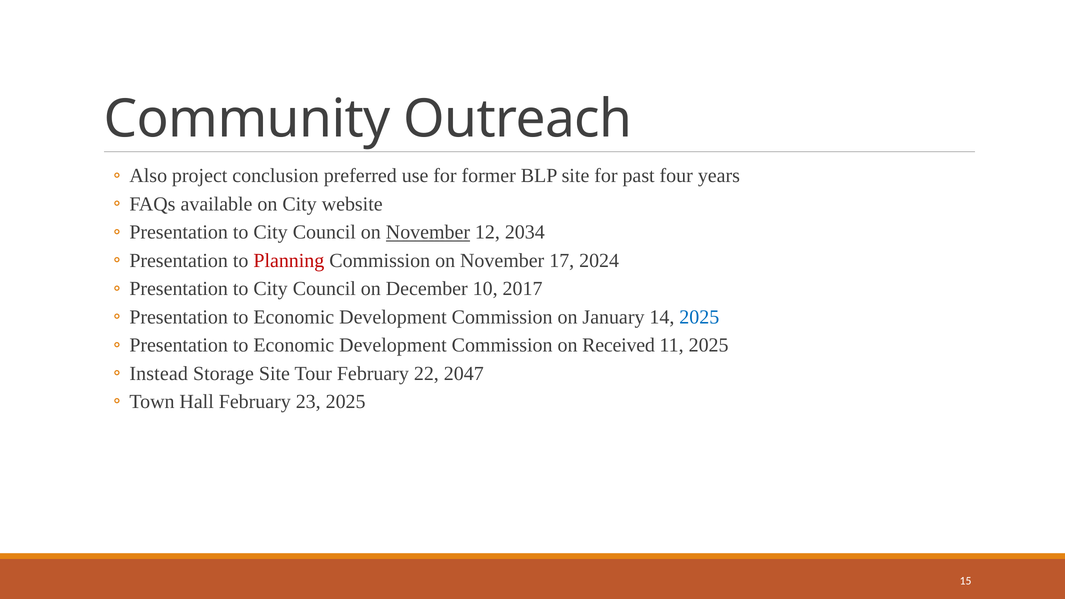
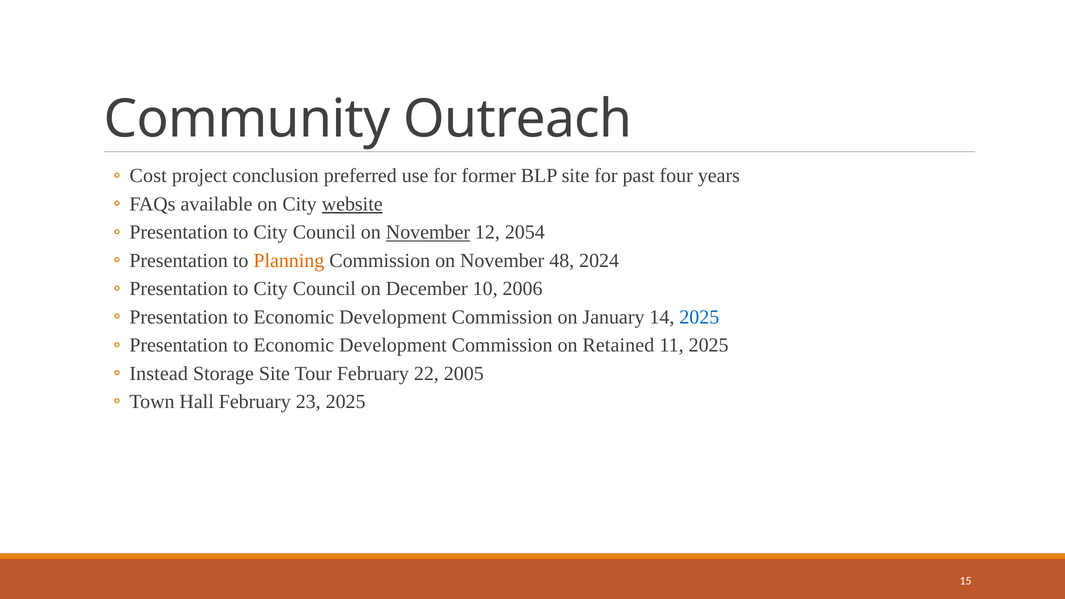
Also: Also -> Cost (148, 176)
website underline: none -> present (352, 204)
2034: 2034 -> 2054 (525, 232)
Planning colour: red -> orange (289, 261)
17: 17 -> 48 (562, 261)
2017: 2017 -> 2006 (523, 289)
Received: Received -> Retained (618, 345)
2047: 2047 -> 2005 (464, 374)
